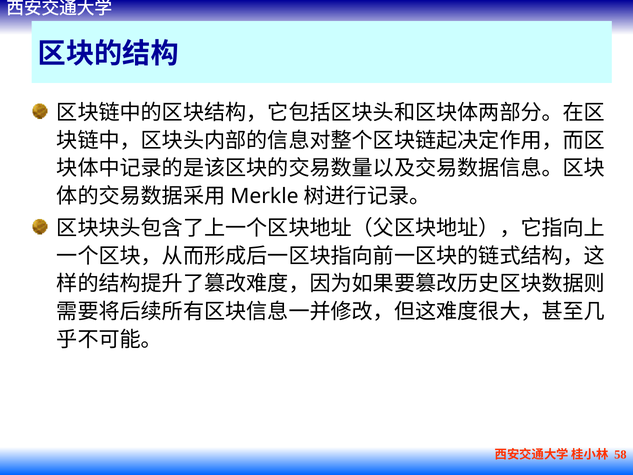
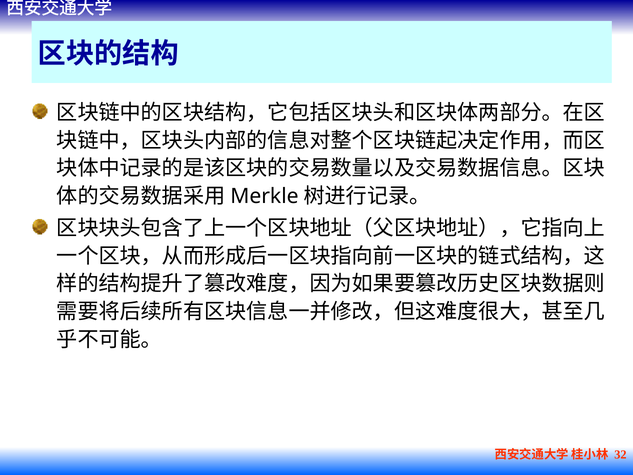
58: 58 -> 32 (620, 455)
